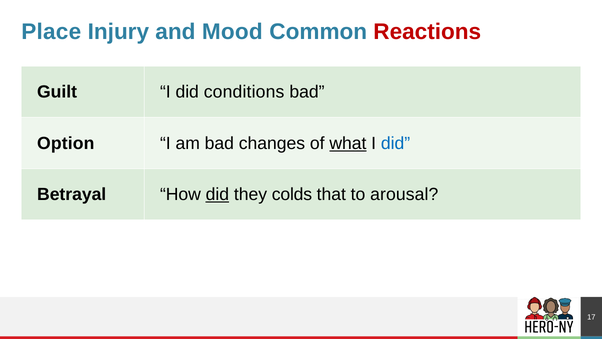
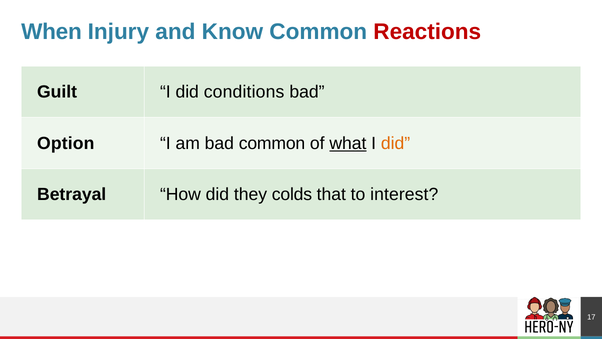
Place: Place -> When (51, 32)
Mood: Mood -> Know (232, 32)
bad changes: changes -> common (272, 143)
did colour: blue -> orange (396, 143)
did underline: present -> none (217, 194)
arousal: arousal -> interest (404, 194)
